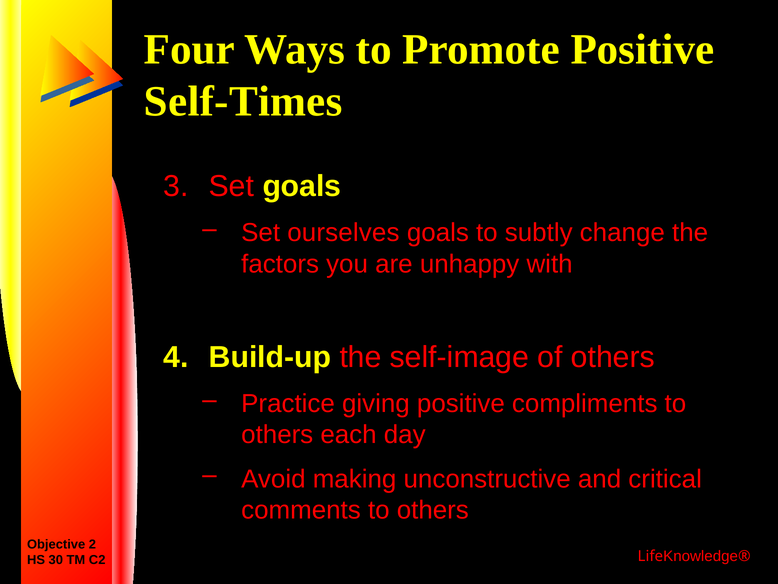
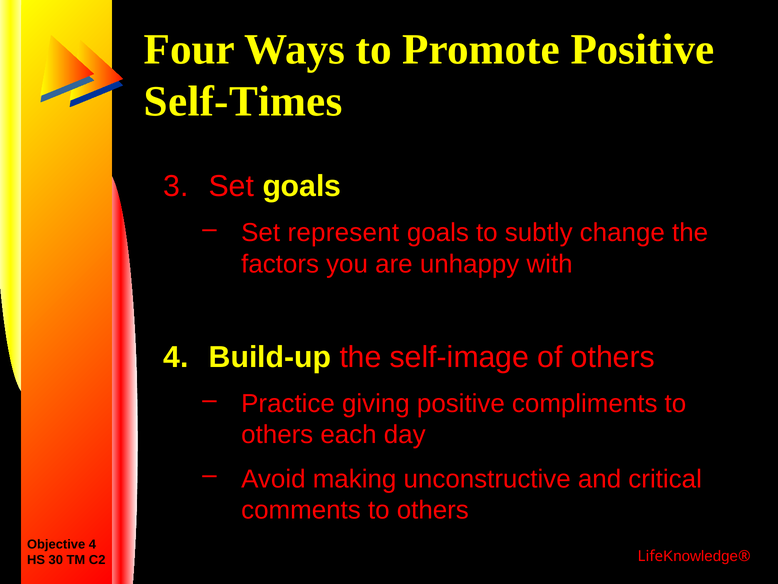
ourselves: ourselves -> represent (343, 233)
Objective 2: 2 -> 4 (92, 544)
